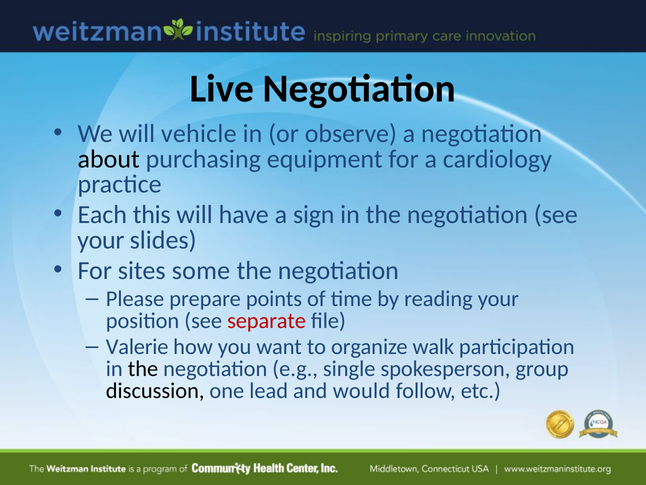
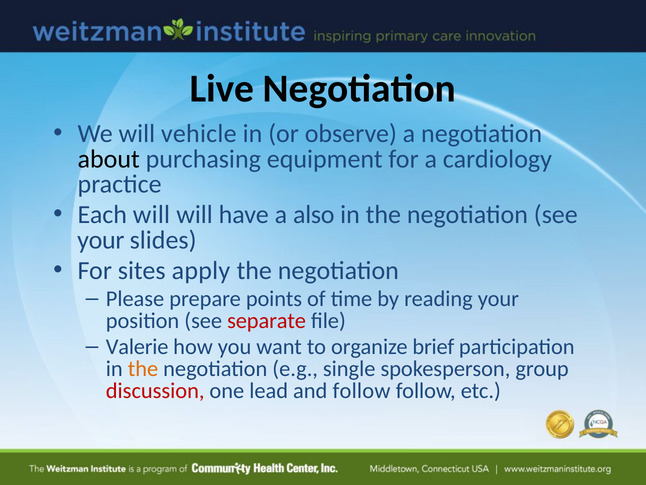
Each this: this -> will (151, 215)
sign: sign -> also (314, 215)
some: some -> apply (201, 270)
walk: walk -> brief (433, 347)
the colour: black -> orange (143, 368)
discussion colour: black -> red (155, 390)
and would: would -> follow (361, 390)
